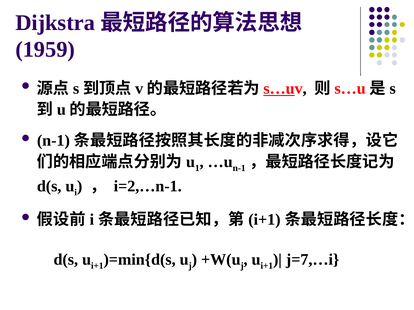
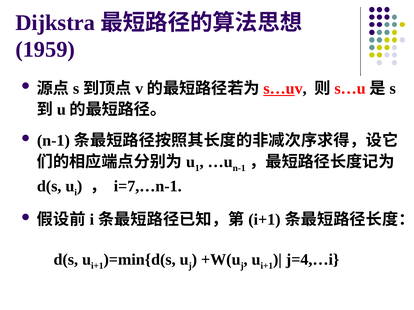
i=2,…n-1: i=2,…n-1 -> i=7,…n-1 (148, 186)
j=7,…i: j=7,…i -> j=4,…i (313, 260)
